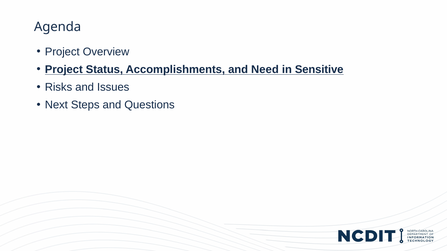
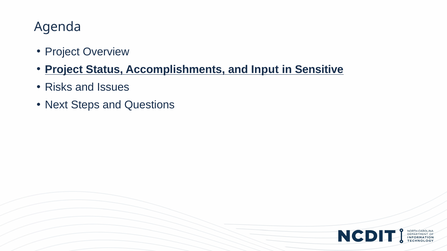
Need: Need -> Input (265, 70)
